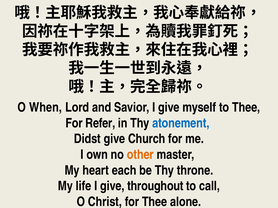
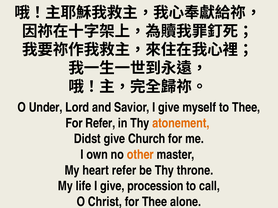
When: When -> Under (46, 108)
atonement colour: blue -> orange (181, 123)
heart each: each -> refer (124, 171)
throughout: throughout -> procession (155, 186)
